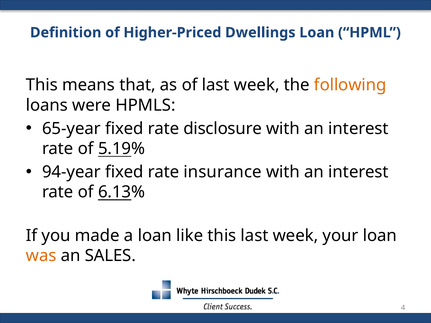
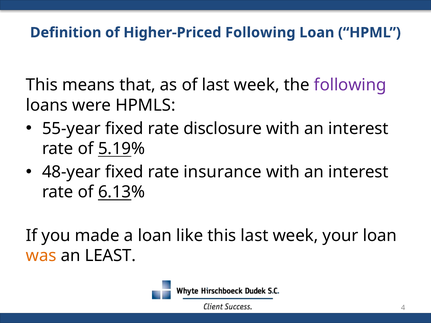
Higher-Priced Dwellings: Dwellings -> Following (260, 33)
following colour: orange -> purple (350, 85)
65-year: 65-year -> 55-year (71, 129)
94-year: 94-year -> 48-year (71, 172)
SALES: SALES -> LEAST (110, 256)
